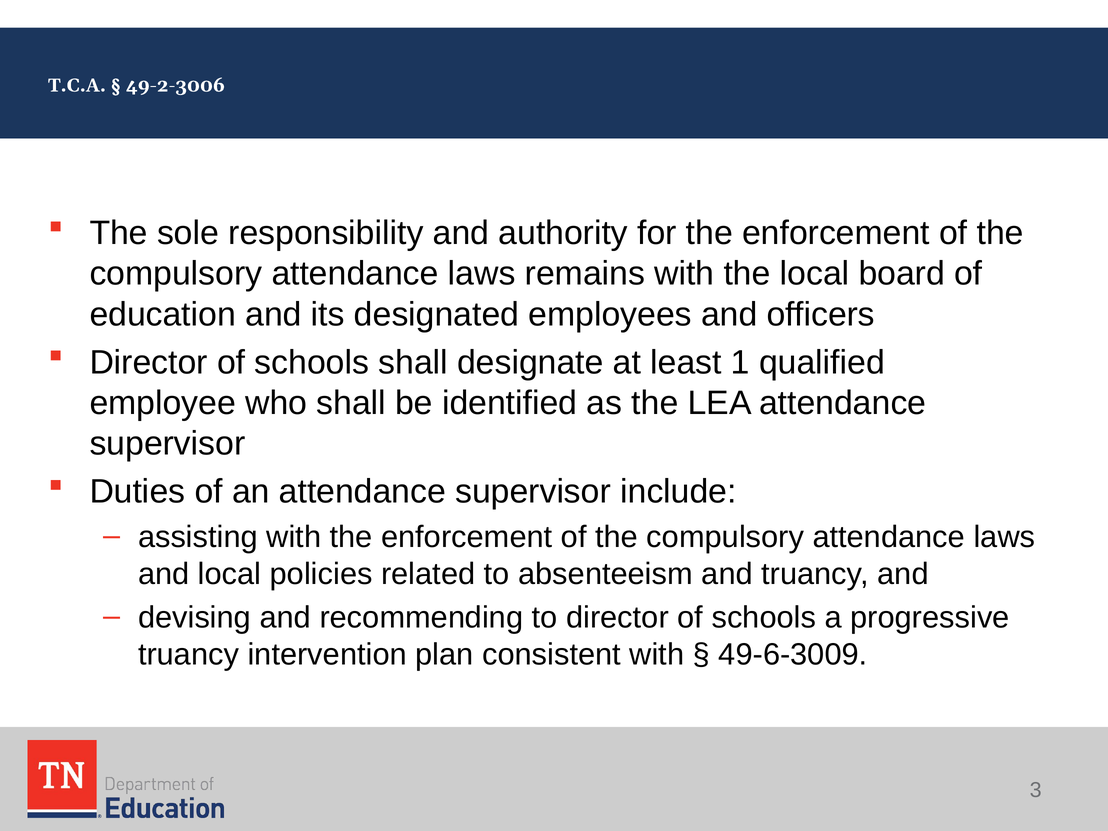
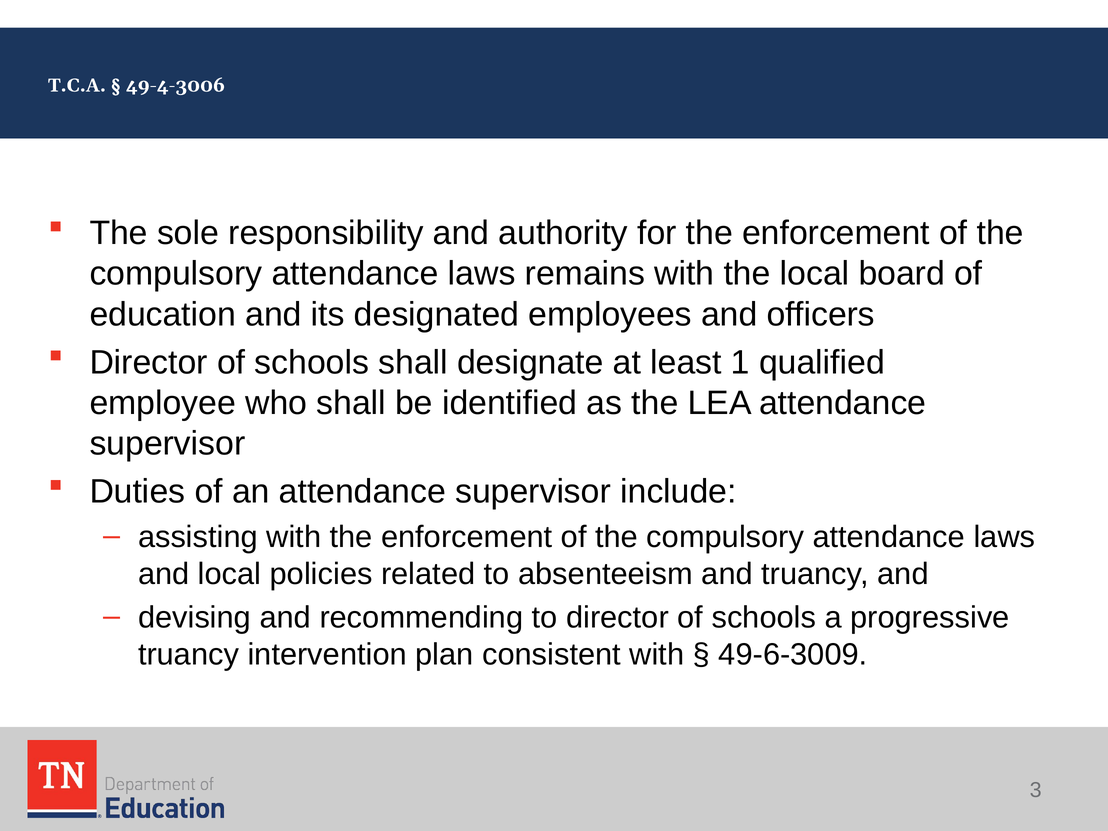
49-2-3006: 49-2-3006 -> 49-4-3006 (175, 85)
